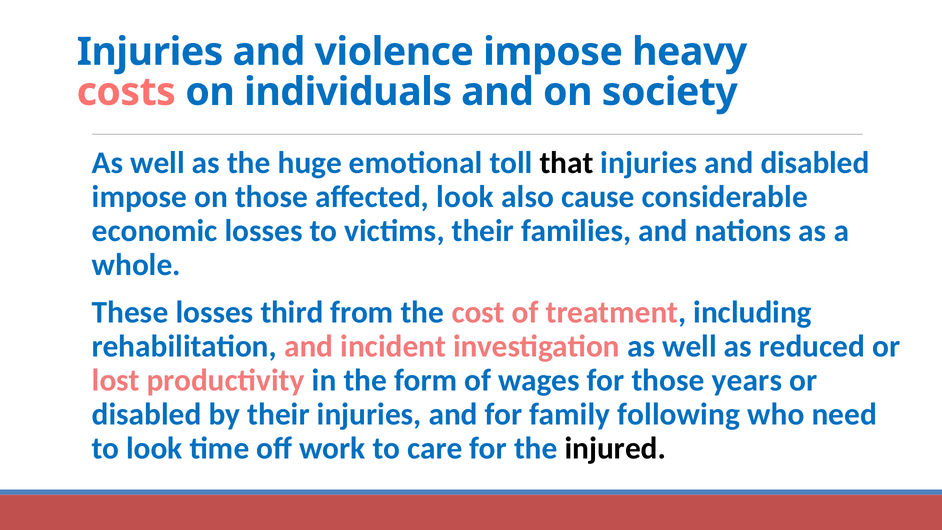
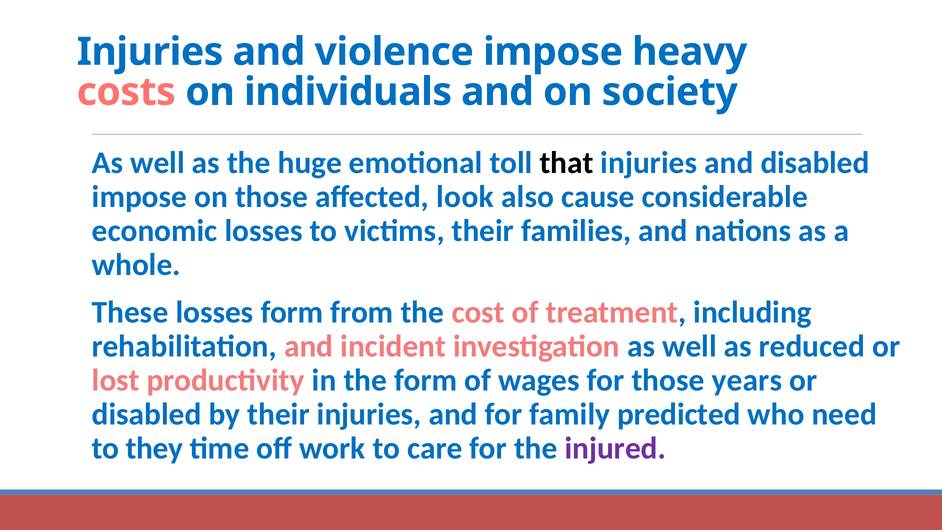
losses third: third -> form (292, 312)
following: following -> predicted (679, 414)
to look: look -> they (155, 448)
injured colour: black -> purple (615, 448)
